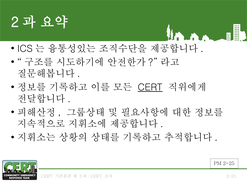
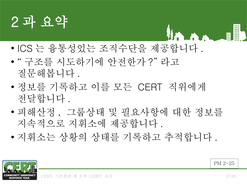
CERT underline: present -> none (150, 87)
